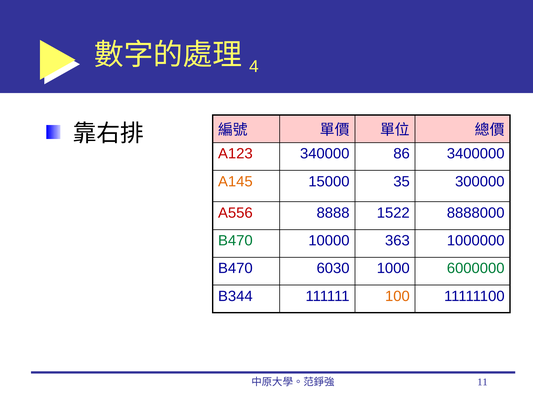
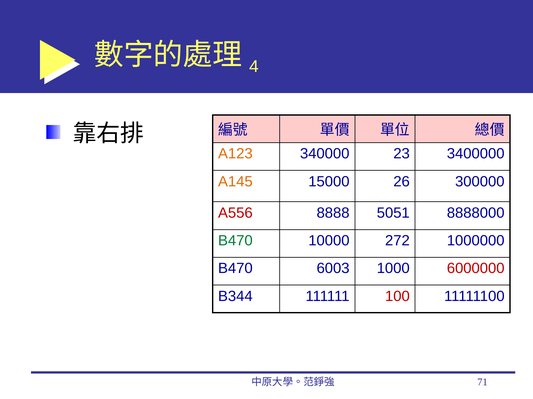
A123 colour: red -> orange (235, 154)
86: 86 -> 23 (402, 154)
35: 35 -> 26 (402, 182)
1522: 1522 -> 5051 (393, 213)
363: 363 -> 272 (397, 241)
6030: 6030 -> 6003 (333, 269)
6000000 colour: green -> red (476, 269)
100 colour: orange -> red (397, 297)
11: 11 -> 71 (482, 383)
